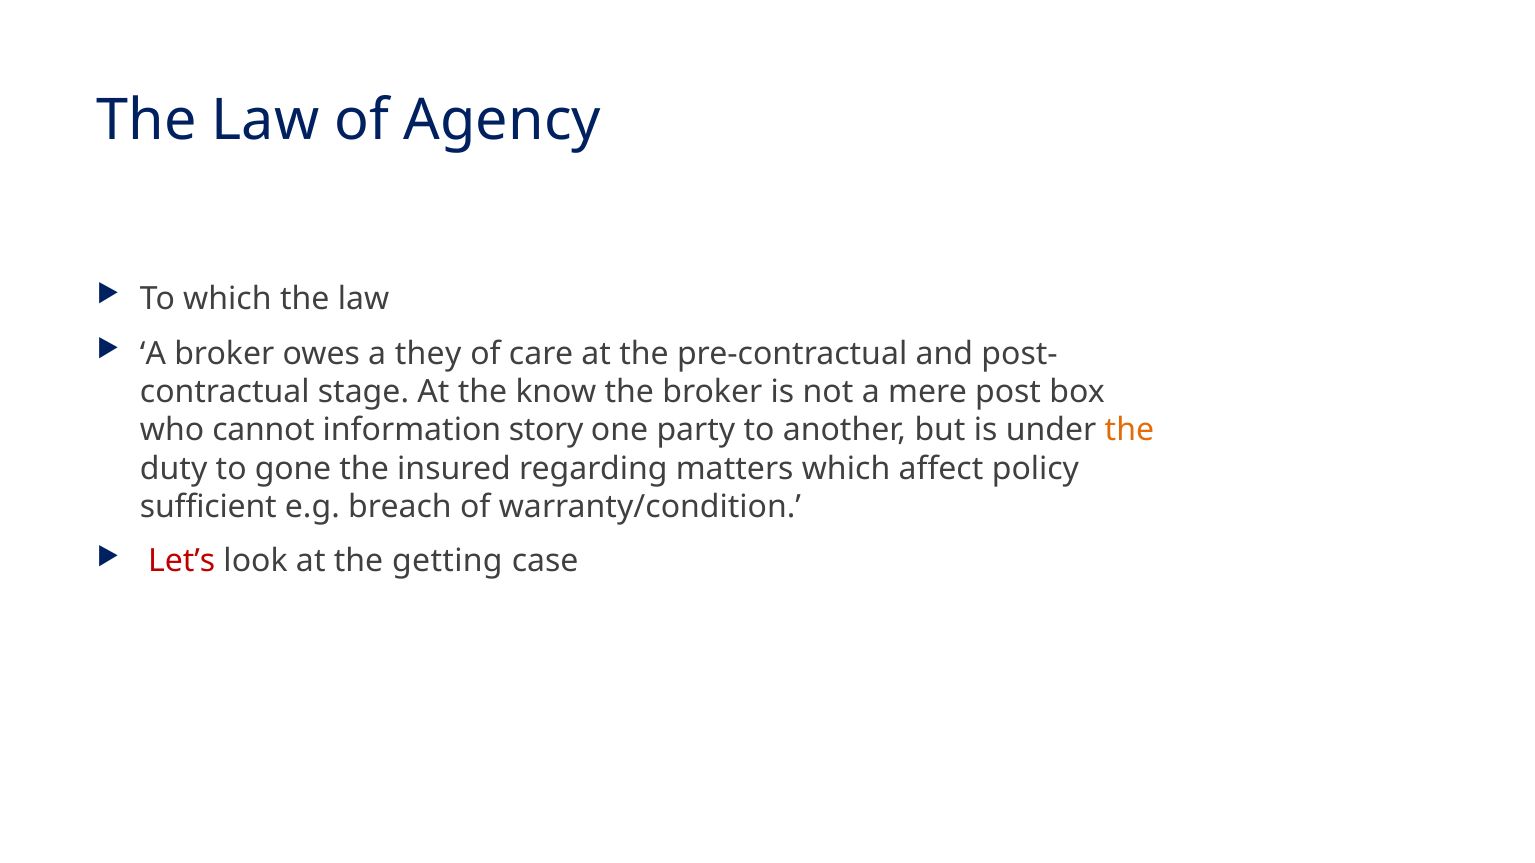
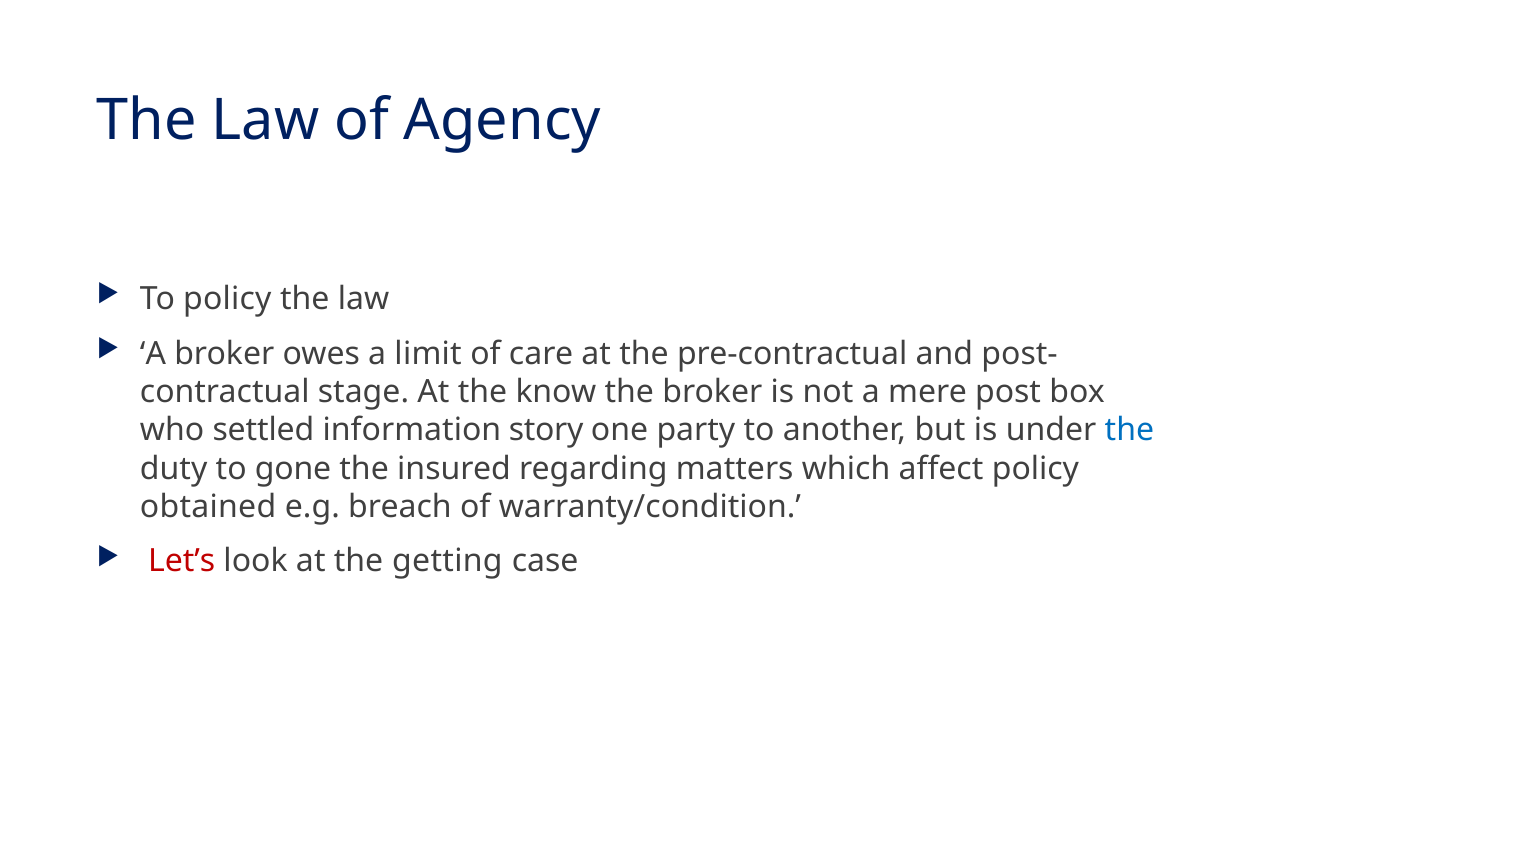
To which: which -> policy (227, 299)
they: they -> limit (428, 354)
cannot: cannot -> settled (263, 430)
the colour: orange -> blue (1129, 430)
sufficient: sufficient -> obtained (208, 507)
